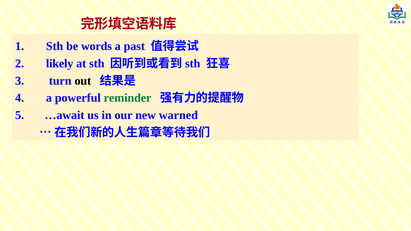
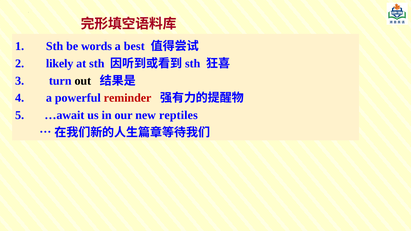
past: past -> best (134, 46)
reminder colour: green -> red (128, 98)
warned: warned -> reptiles (178, 115)
